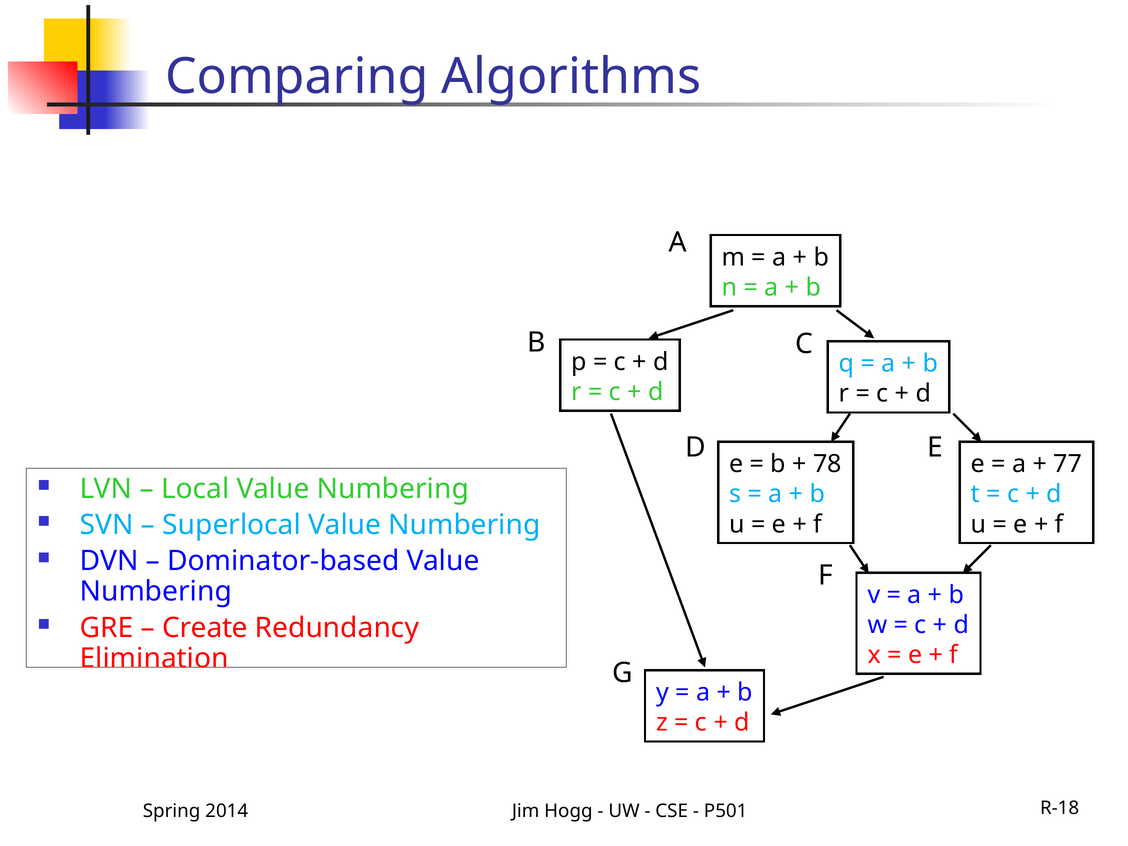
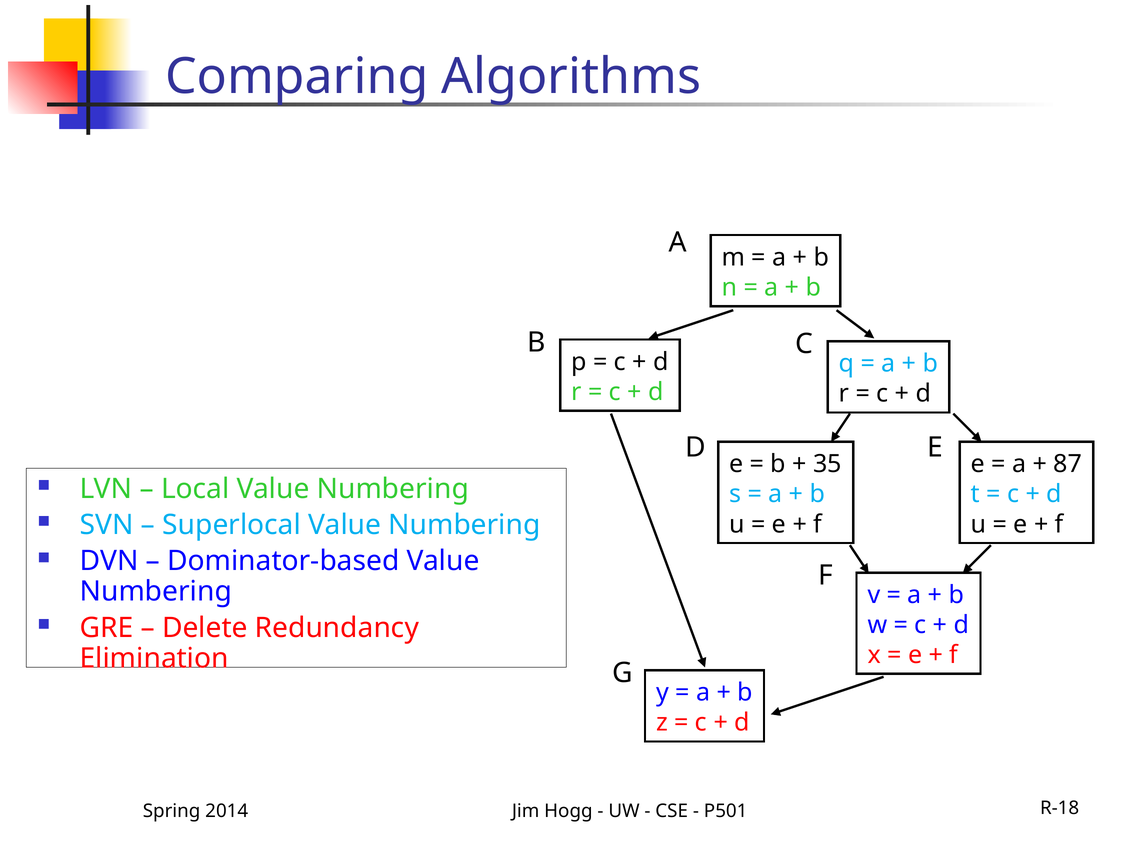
78: 78 -> 35 (827, 464)
77: 77 -> 87 (1068, 464)
Create: Create -> Delete (205, 628)
